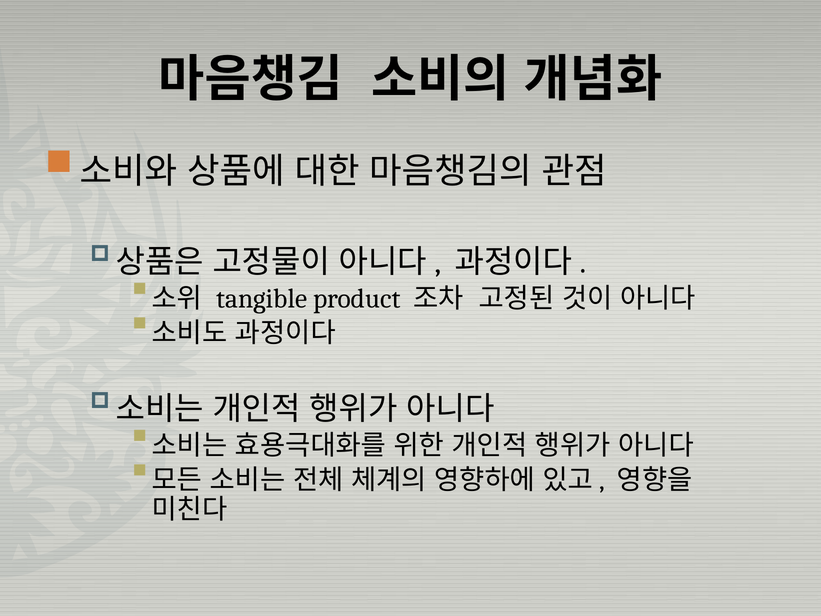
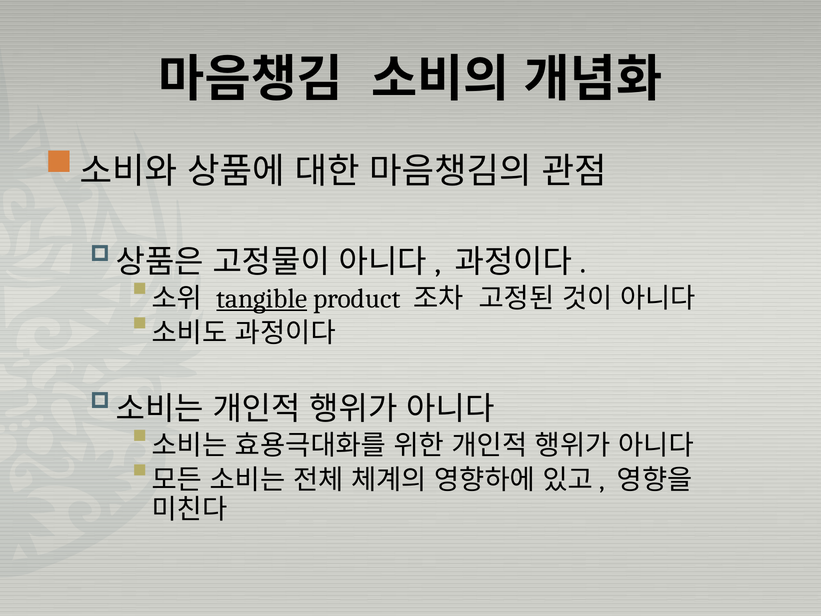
tangible underline: none -> present (262, 298)
